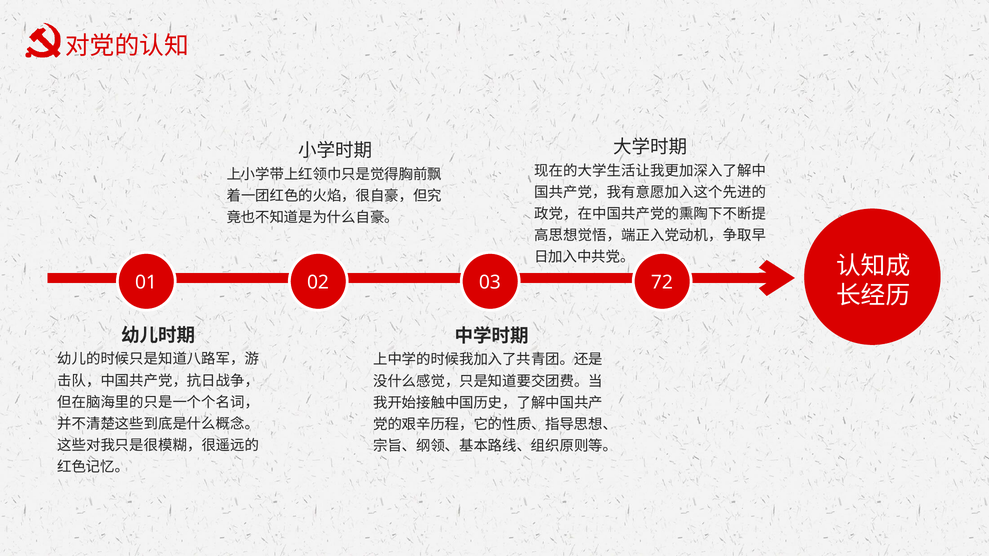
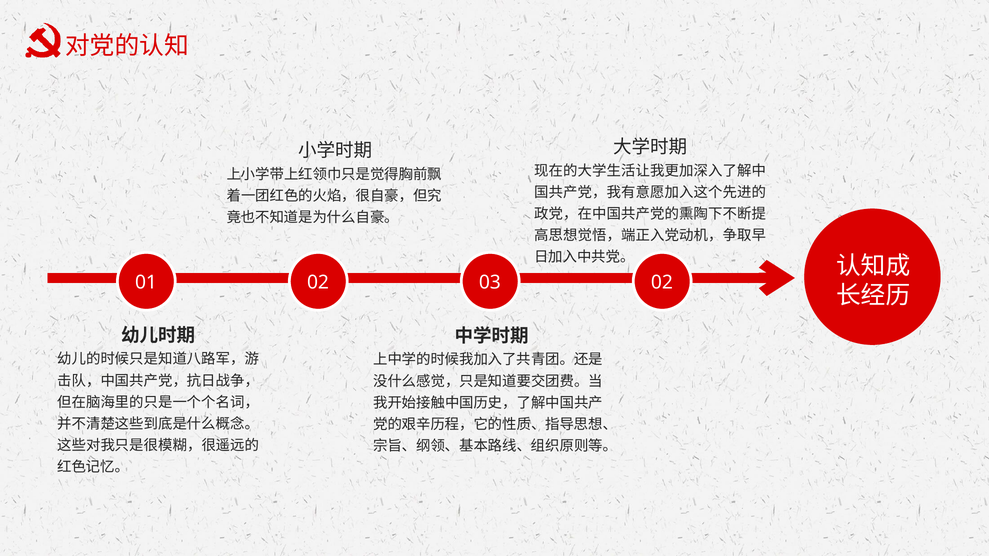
03 72: 72 -> 02 (662, 283)
